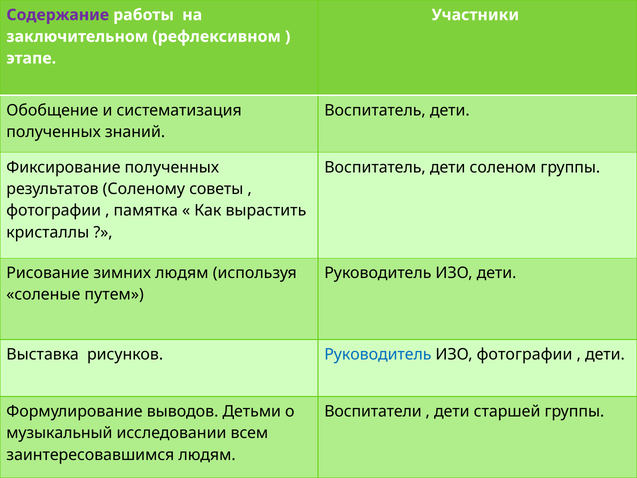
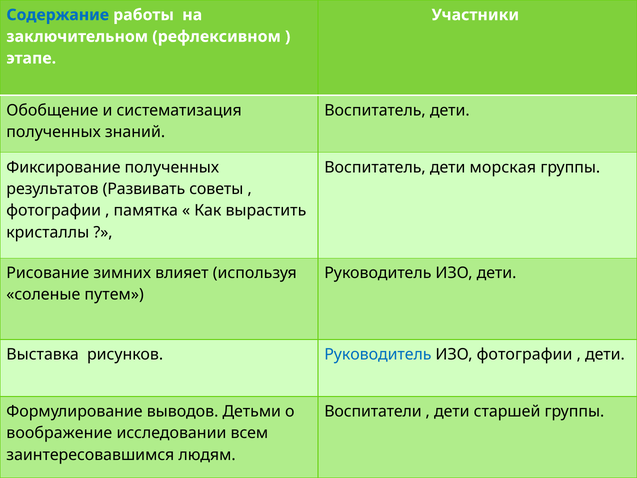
Содержание colour: purple -> blue (58, 15)
соленом: соленом -> морская (503, 167)
Соленому: Соленому -> Развивать (144, 189)
зимних людям: людям -> влияет (182, 273)
музыкальный: музыкальный -> воображение (59, 433)
